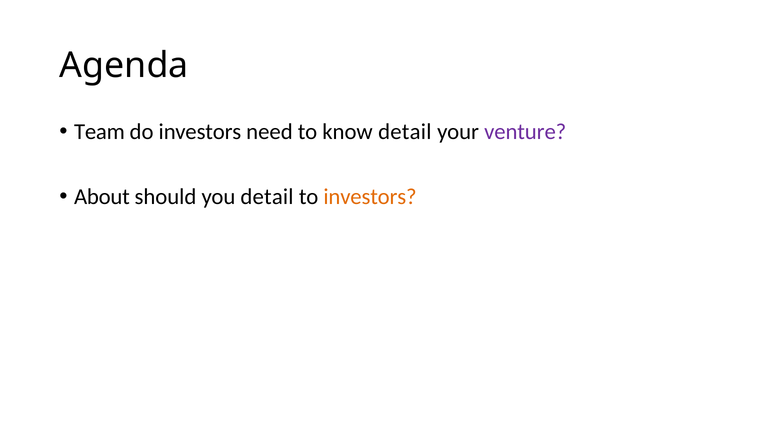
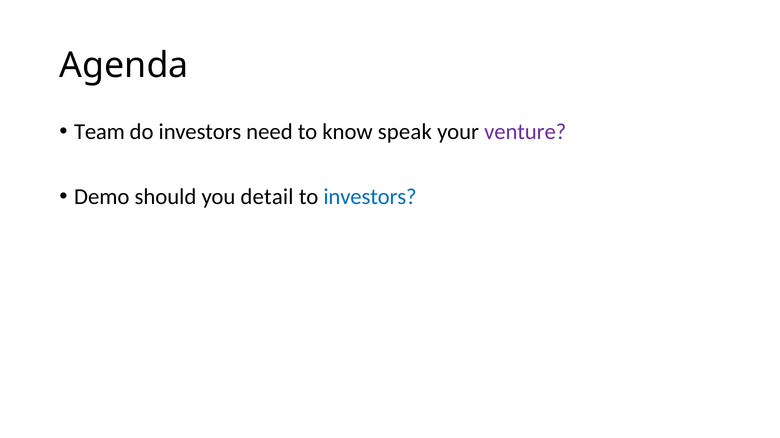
know detail: detail -> speak (405, 132)
About: About -> Demo (102, 197)
investors colour: orange -> blue (370, 197)
